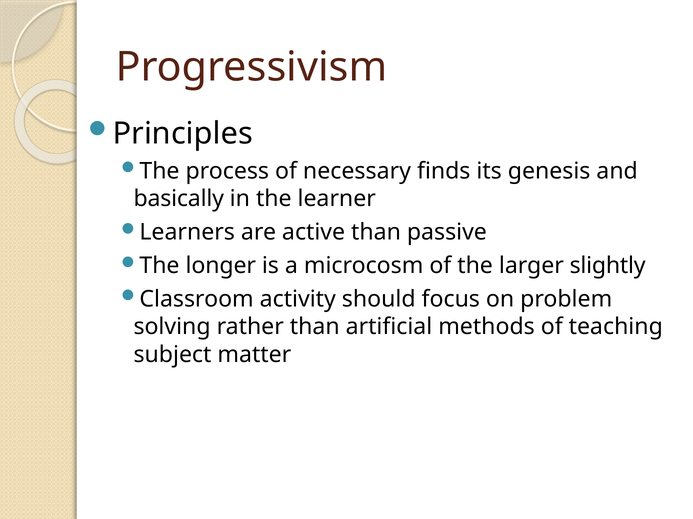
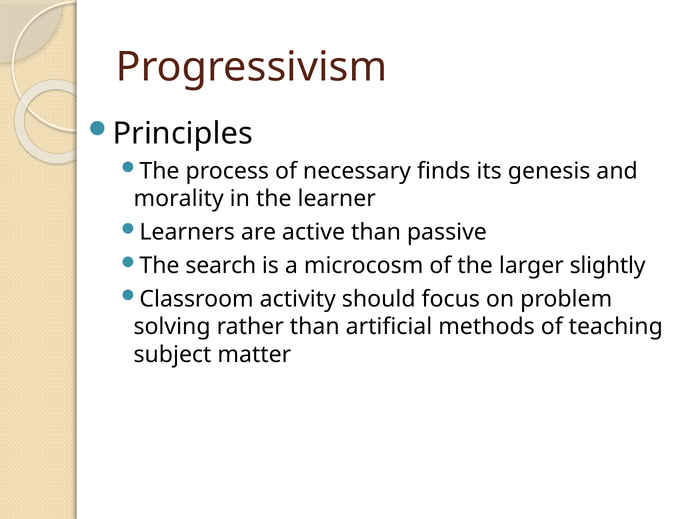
basically: basically -> morality (179, 199)
longer: longer -> search (221, 266)
